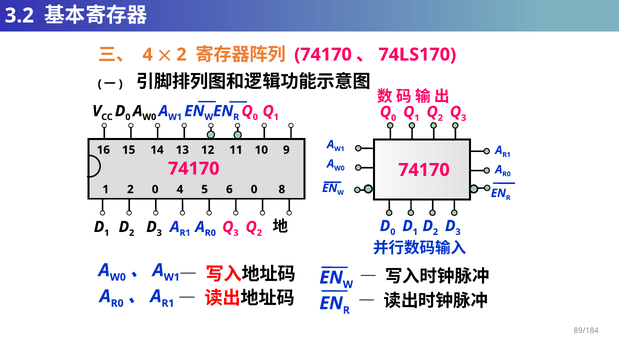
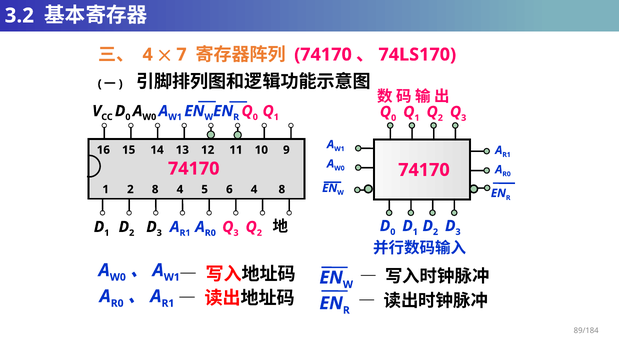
2: 2 -> 7 (182, 55)
2 0: 0 -> 8 (155, 189)
6 0: 0 -> 4 (254, 189)
